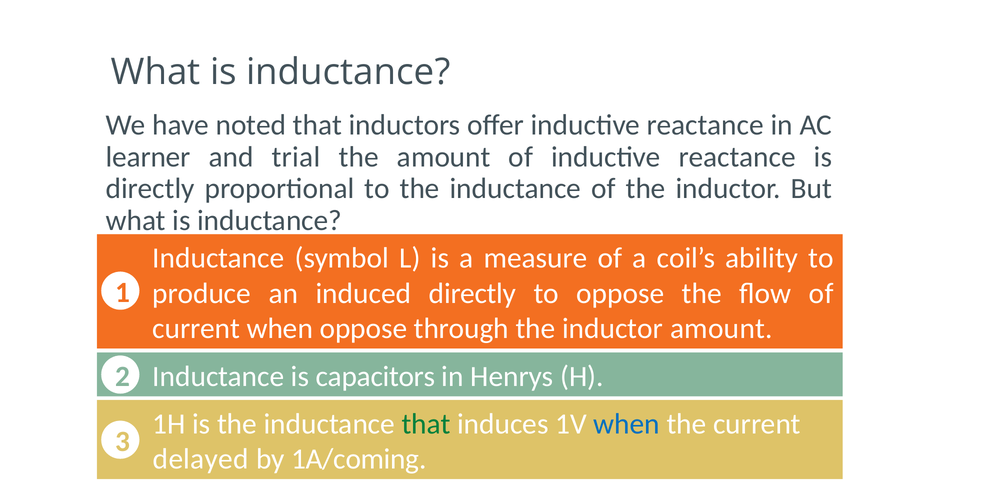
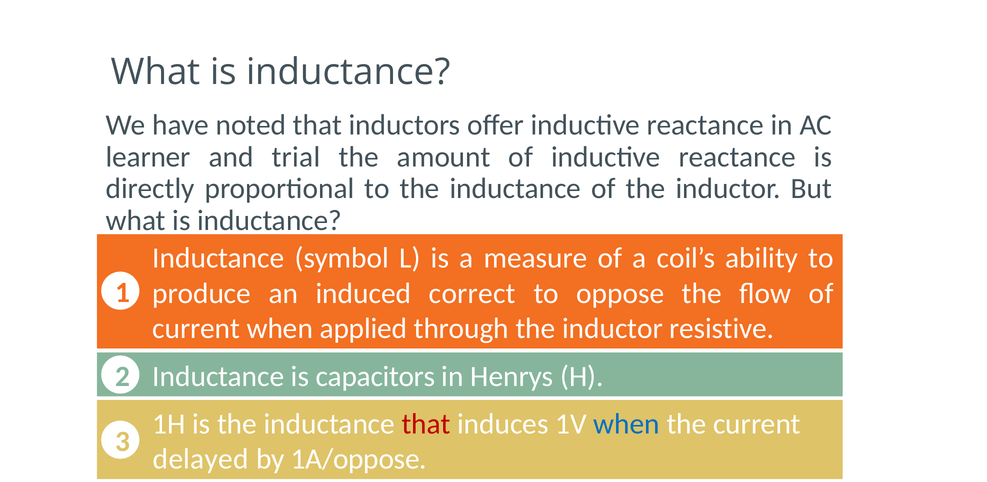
induced directly: directly -> correct (472, 294)
when oppose: oppose -> applied (364, 329)
inductor amount: amount -> resistive (722, 329)
that colour: green -> red (426, 424)
1A/coming: 1A/coming -> 1A/oppose (359, 459)
